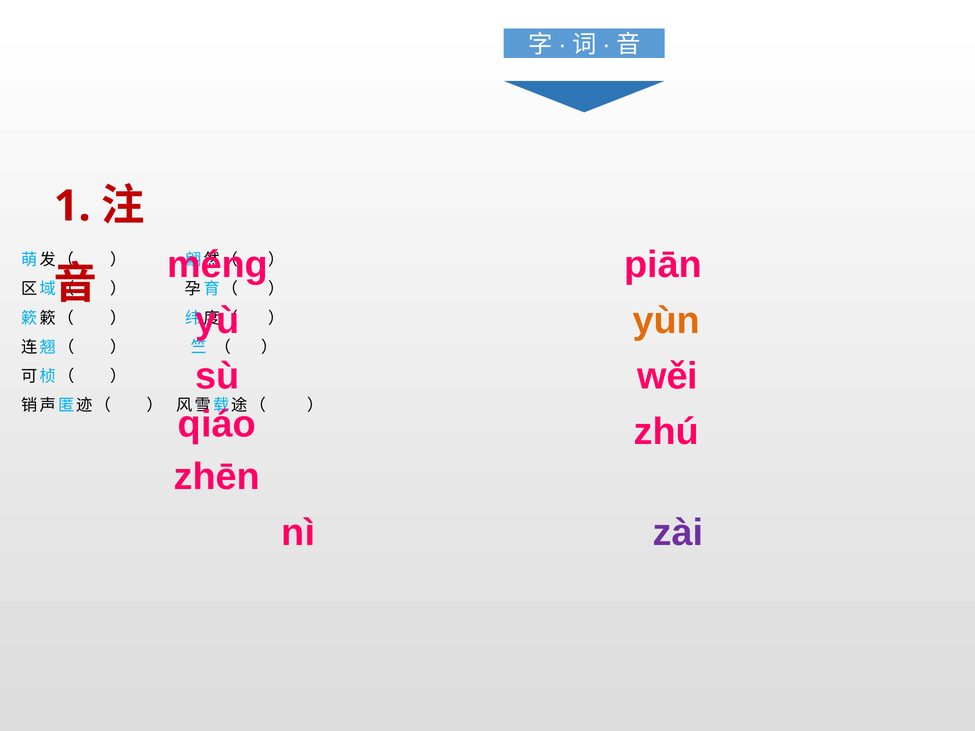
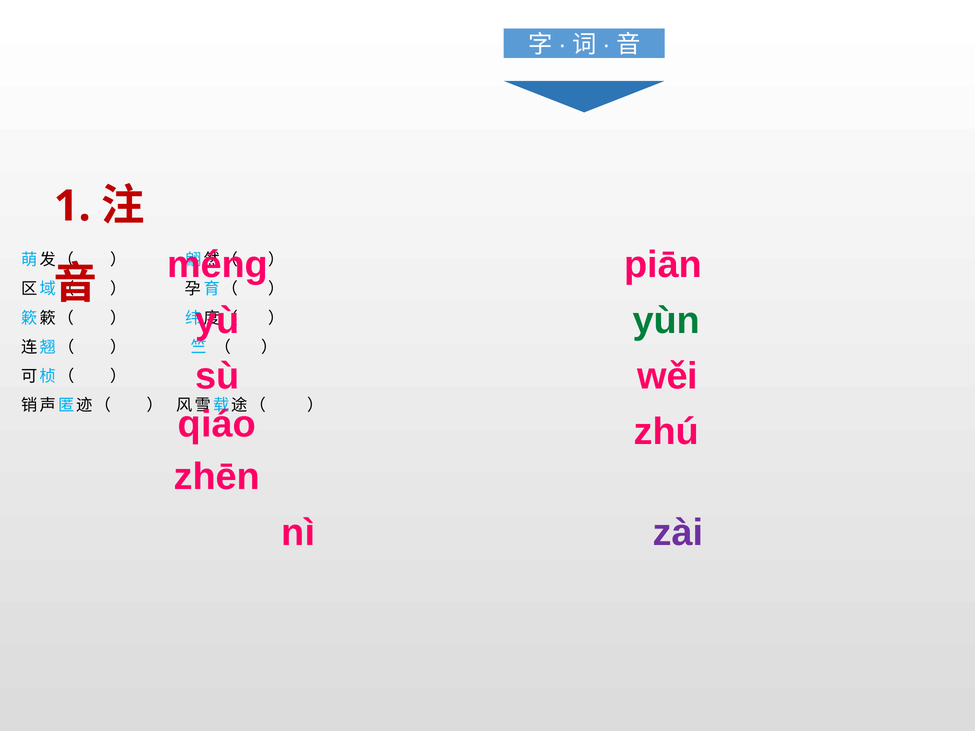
yùn colour: orange -> green (666, 321)
